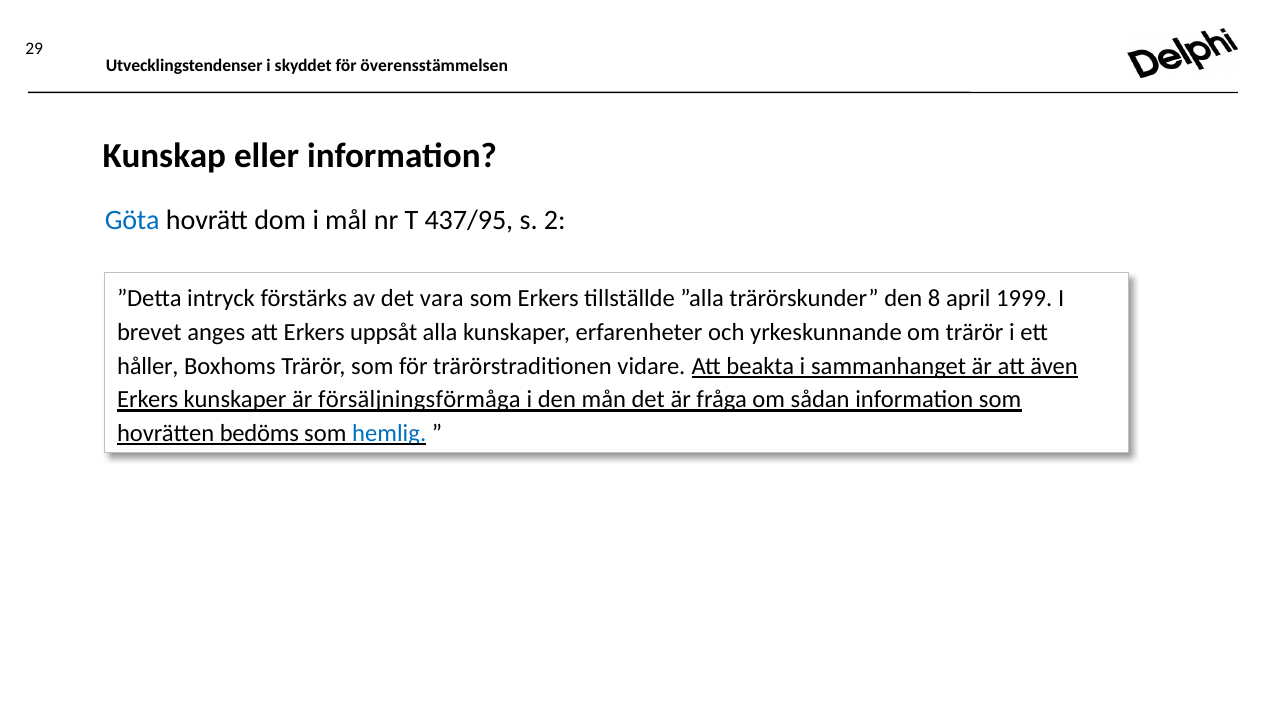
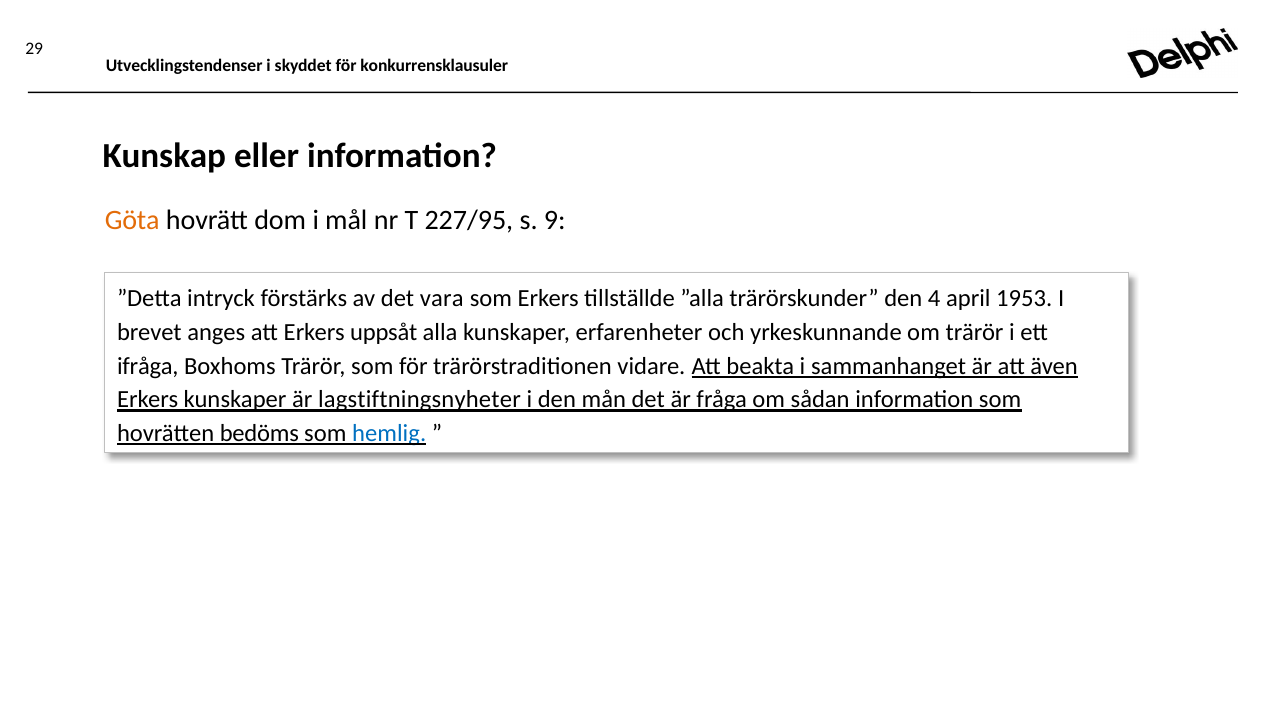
överensstämmelsen: överensstämmelsen -> konkurrensklausuler (434, 65)
Göta colour: blue -> orange (132, 221)
437/95: 437/95 -> 227/95 (469, 221)
2: 2 -> 9 (555, 221)
8: 8 -> 4 (934, 299)
1999: 1999 -> 1953 (1024, 299)
håller: håller -> ifråga (148, 366)
försäljningsförmåga: försäljningsförmåga -> lagstiftningsnyheter (419, 400)
